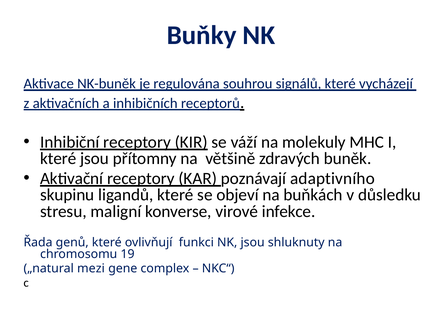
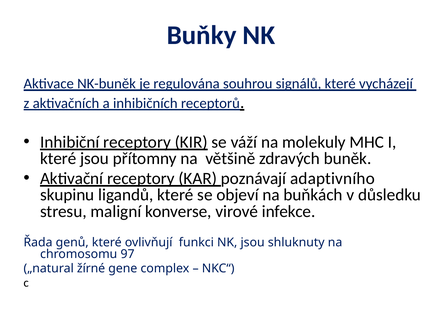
19: 19 -> 97 (128, 255)
mezi: mezi -> žírné (91, 269)
